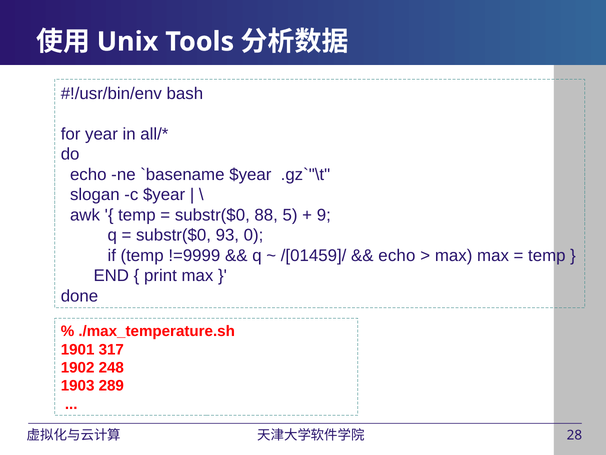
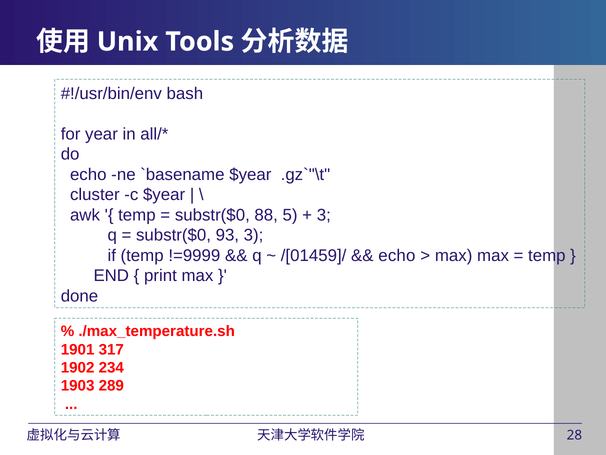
slogan: slogan -> cluster (95, 195)
9: 9 -> 3 (324, 215)
93 0: 0 -> 3 (254, 235)
248: 248 -> 234 (111, 367)
